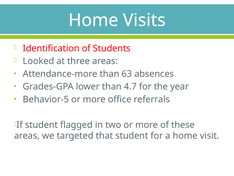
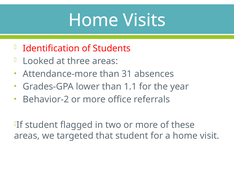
63: 63 -> 31 (127, 74)
4.7: 4.7 -> 1.1 (130, 86)
Behavior-5: Behavior-5 -> Behavior-2 (46, 99)
